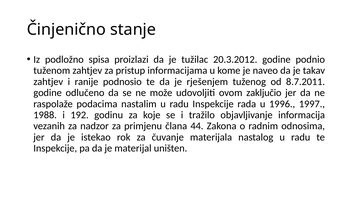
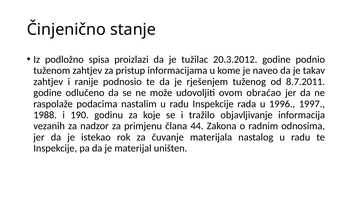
zaključio: zaključio -> obraćao (264, 93)
192: 192 -> 190 (80, 115)
